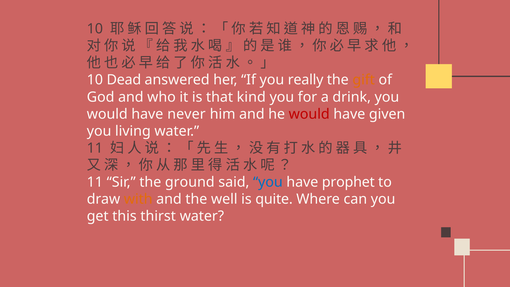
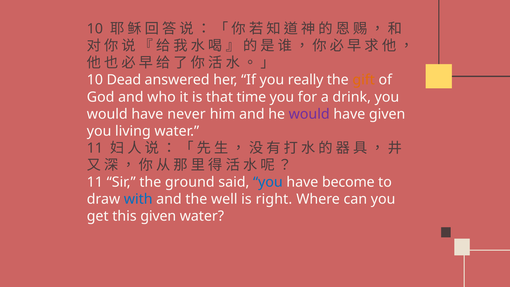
kind: kind -> time (251, 97)
would colour: red -> purple (309, 114)
prophet: prophet -> become (348, 182)
with colour: orange -> blue (138, 199)
quite: quite -> right (274, 199)
this thirst: thirst -> given (158, 216)
